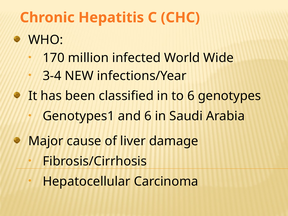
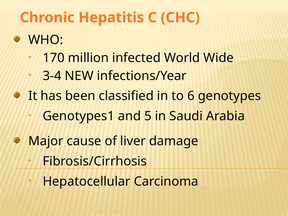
and 6: 6 -> 5 (148, 116)
